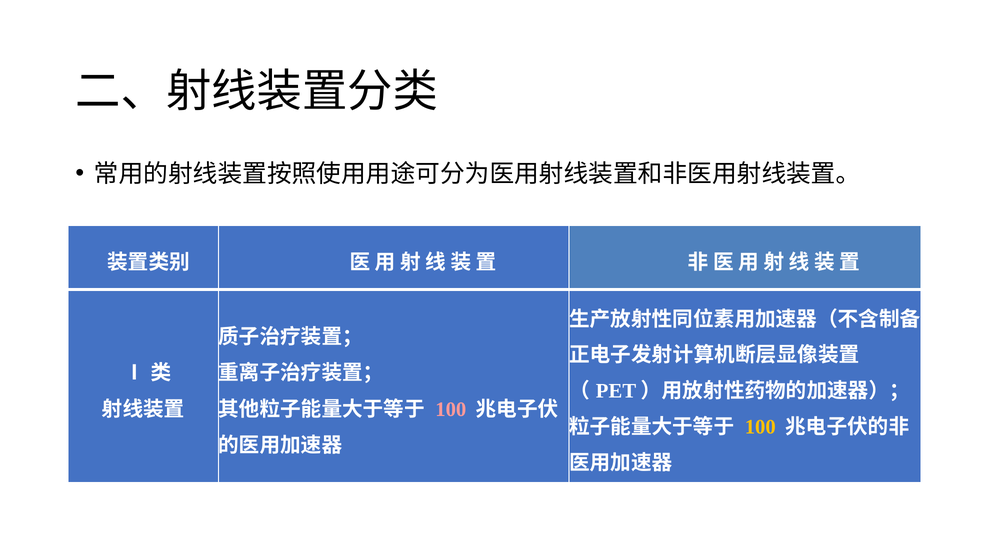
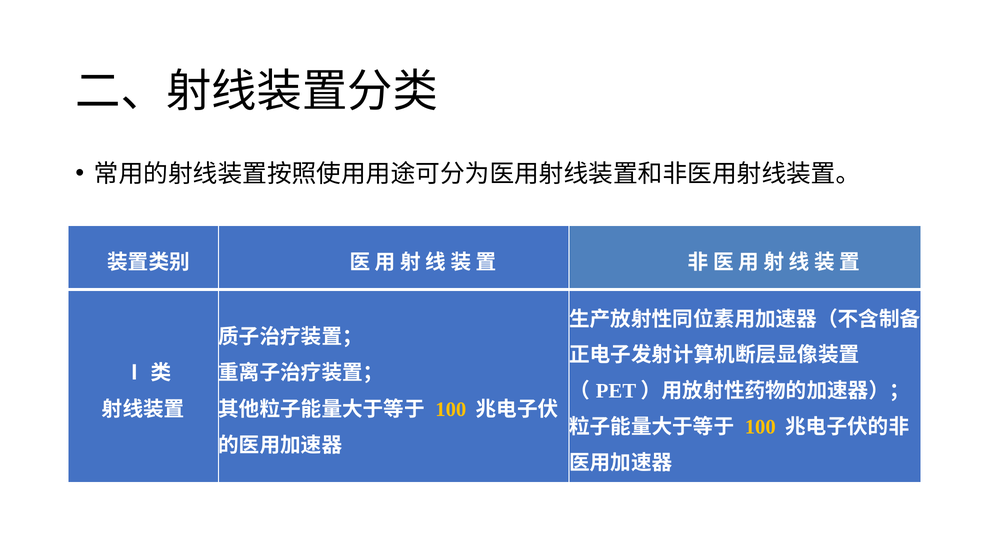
100 colour: pink -> yellow (451, 410)
